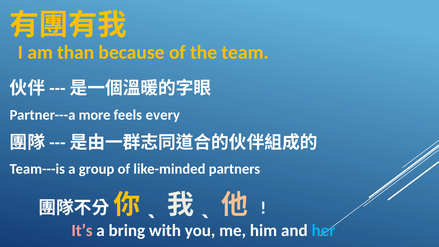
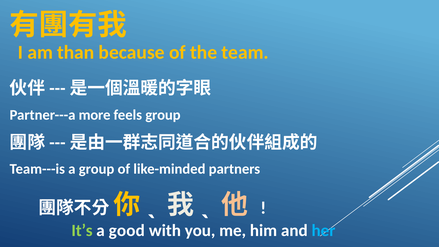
feels every: every -> group (163, 115)
It’s colour: pink -> light green (82, 230)
bring: bring -> good (127, 230)
